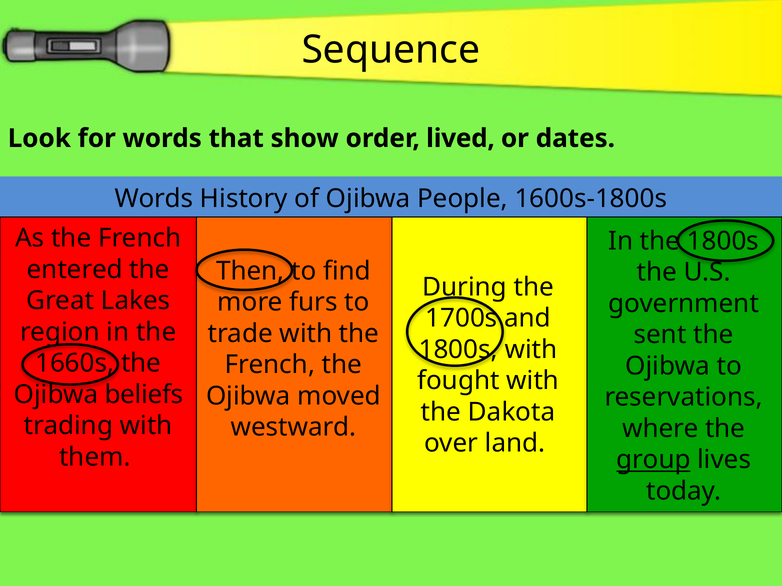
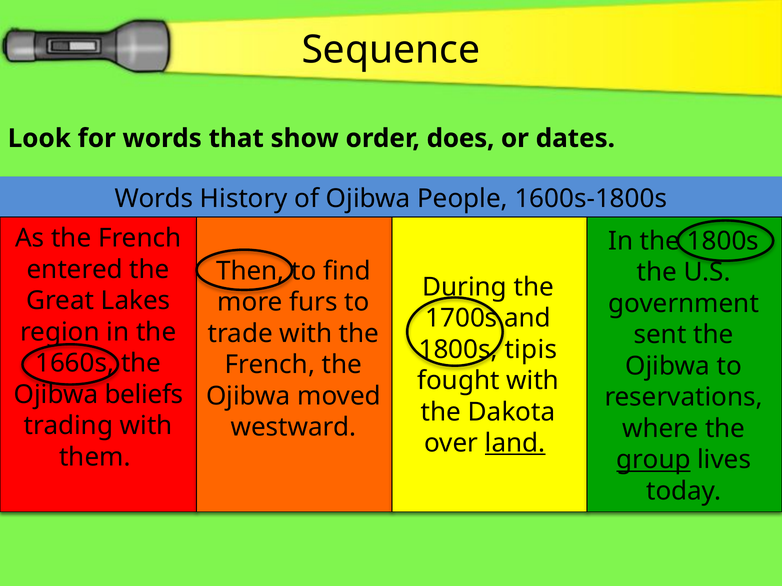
lived: lived -> does (461, 138)
with: with -> tipis (531, 350)
land underline: none -> present (515, 444)
